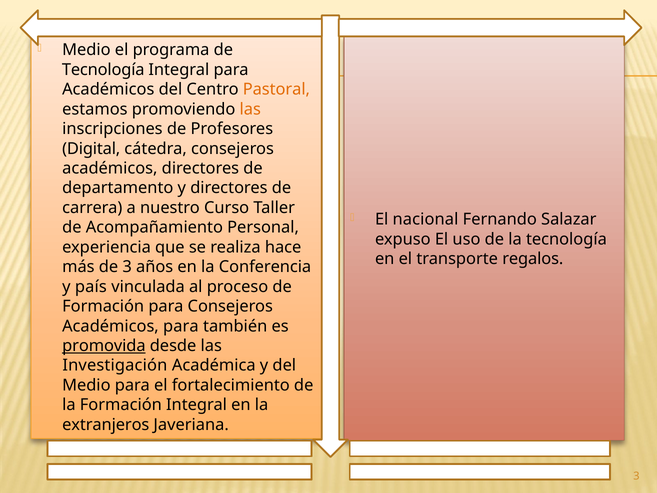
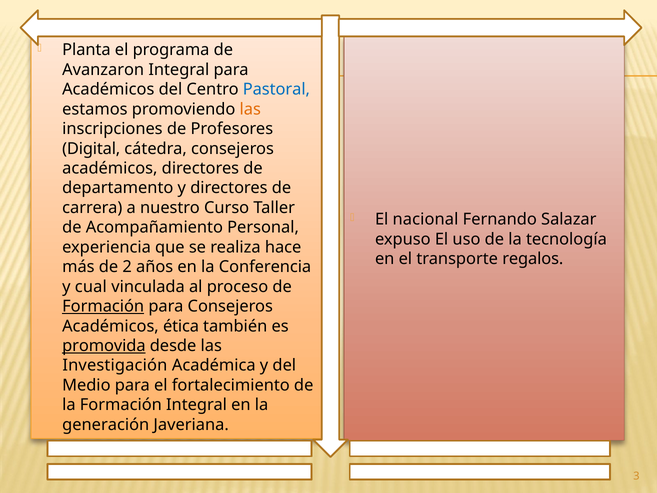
Medio: Medio -> Planta (86, 50)
Tecnología: Tecnología -> Avanzaron (103, 70)
Pastoral colour: orange -> blue (276, 89)
de 3: 3 -> 2 (127, 267)
país: país -> cual (91, 287)
Formación underline: none -> present (103, 306)
Académicos para: para -> ética (181, 326)
extranjeros: extranjeros -> generación (106, 424)
